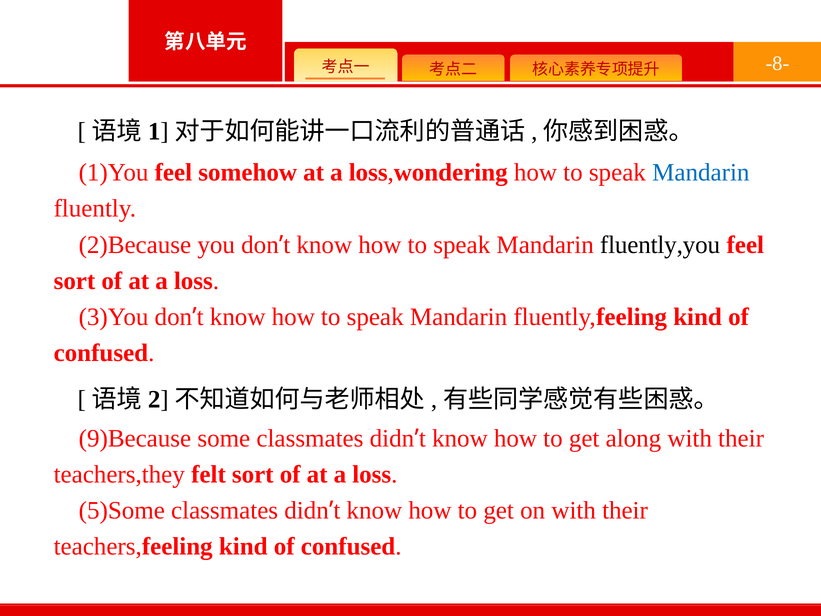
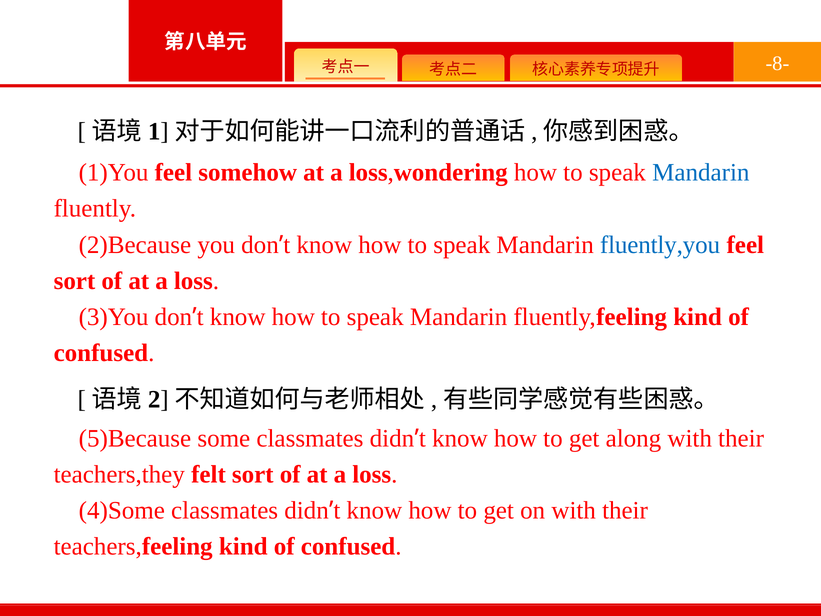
fluently,you colour: black -> blue (660, 245)
9)Because: 9)Because -> 5)Because (135, 438)
5)Some: 5)Some -> 4)Some (122, 510)
